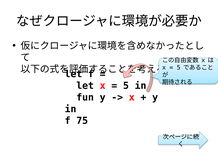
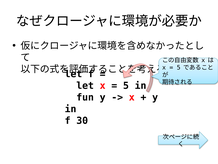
75: 75 -> 30 (82, 120)
